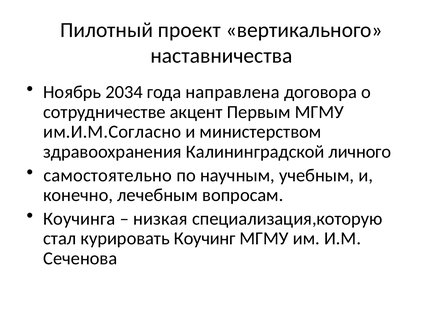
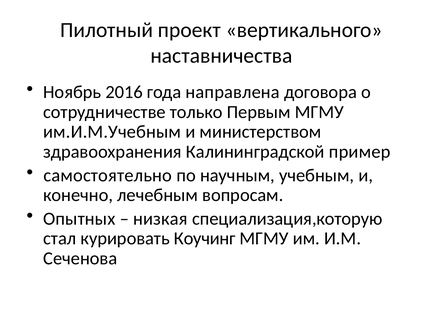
2034: 2034 -> 2016 (124, 92)
акцент: акцент -> только (196, 112)
им.И.М.Согласно: им.И.М.Согласно -> им.И.М.Учебным (112, 132)
личного: личного -> пример (360, 152)
Коучинга: Коучинга -> Опытных (79, 219)
